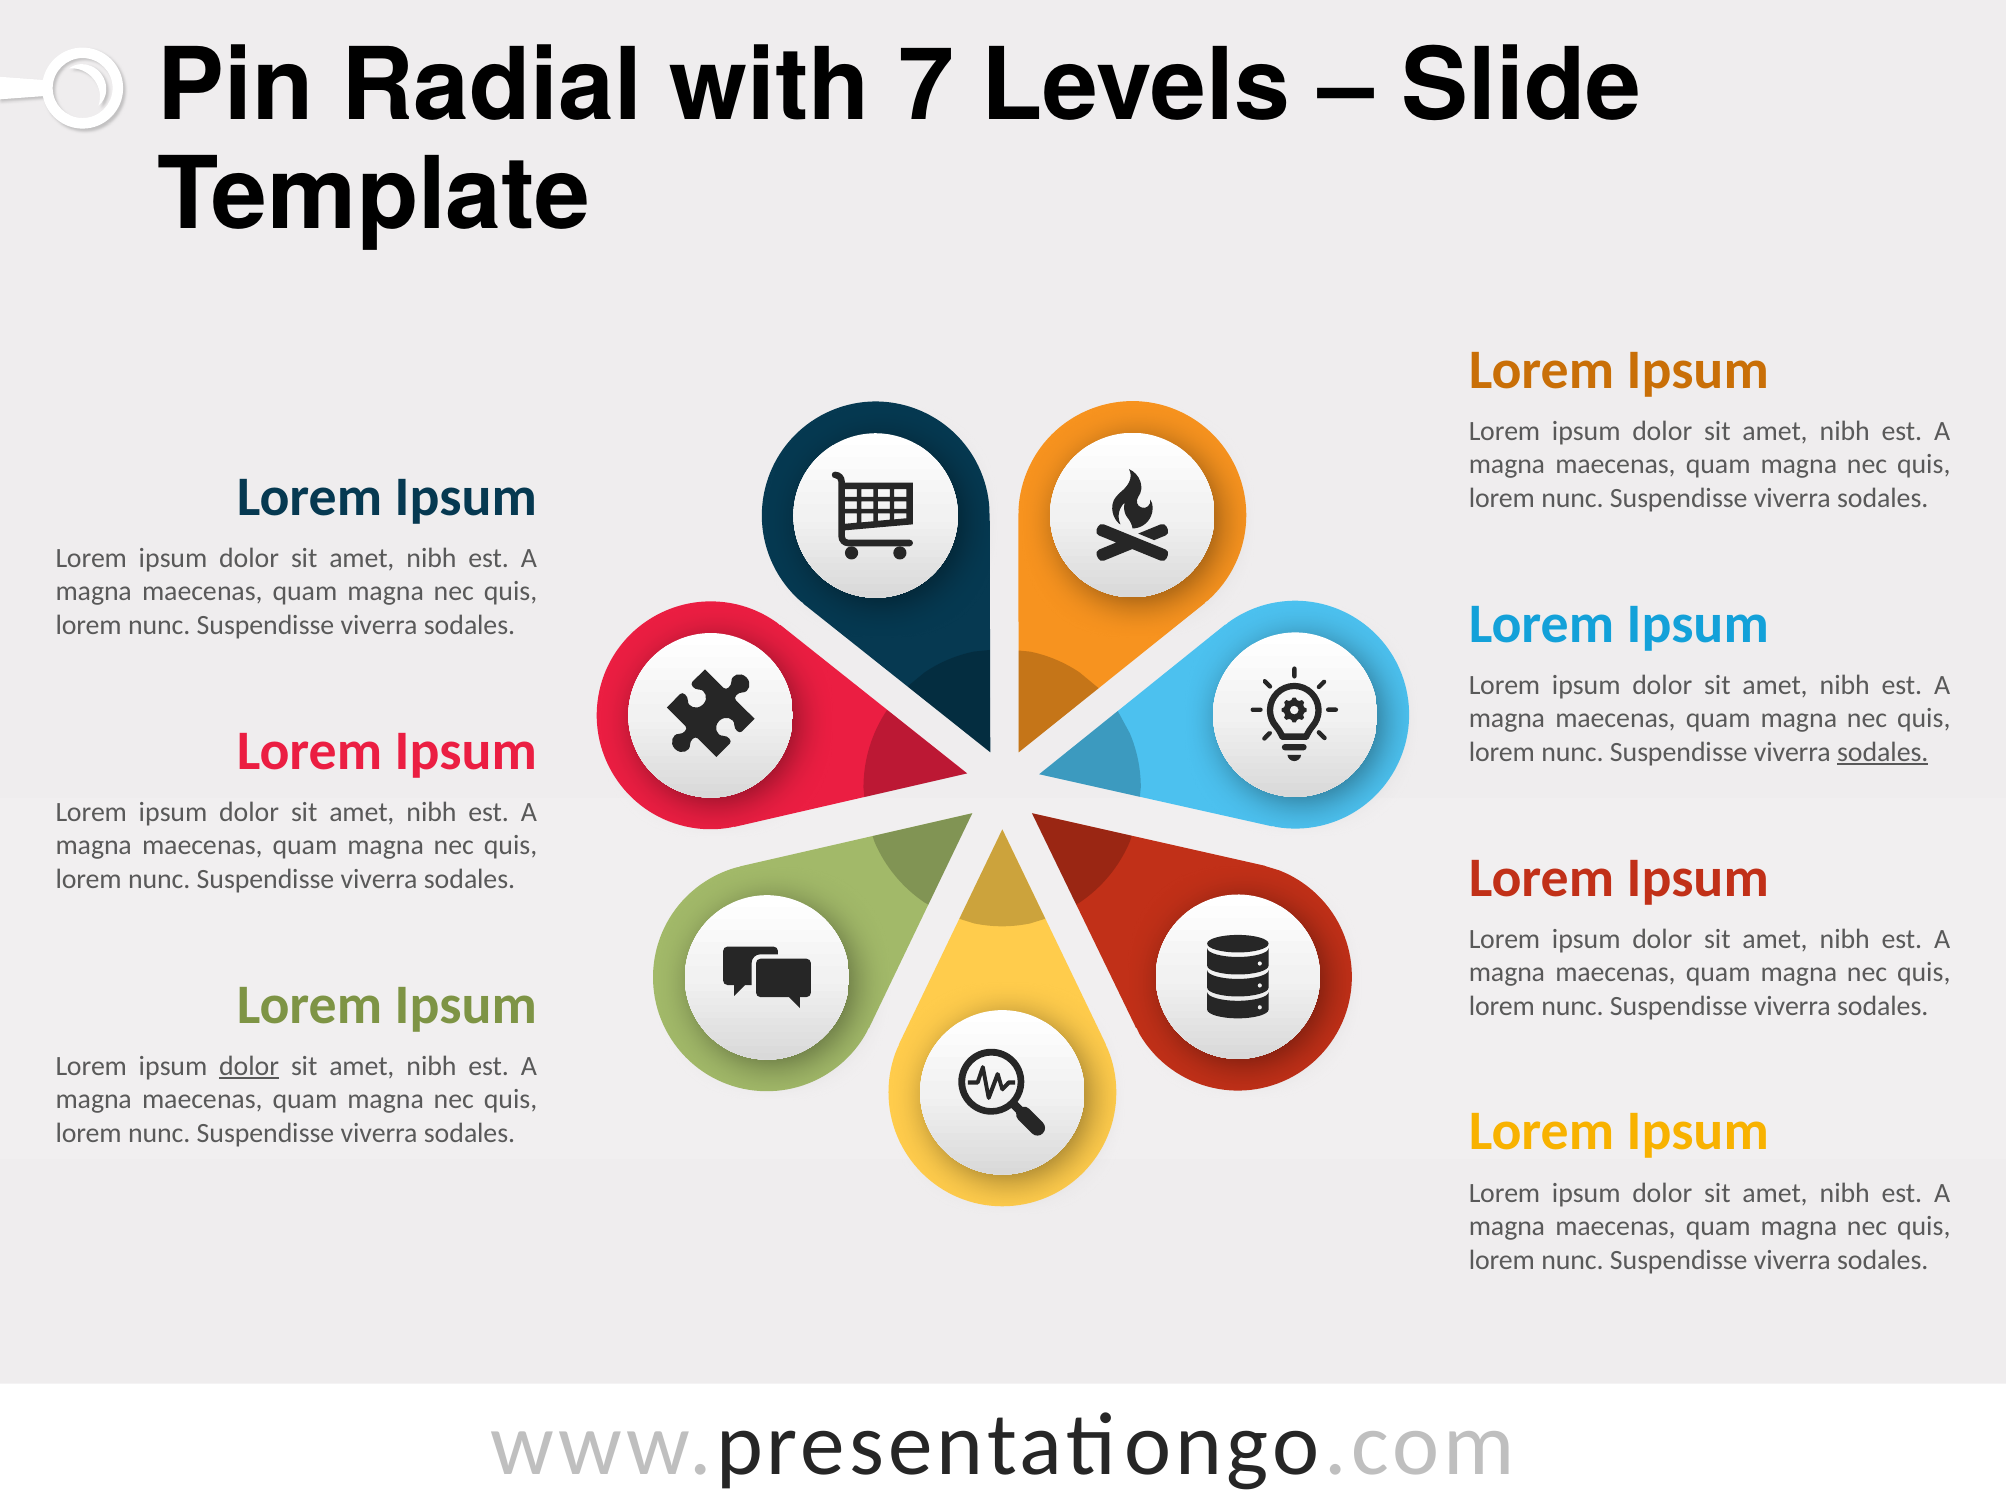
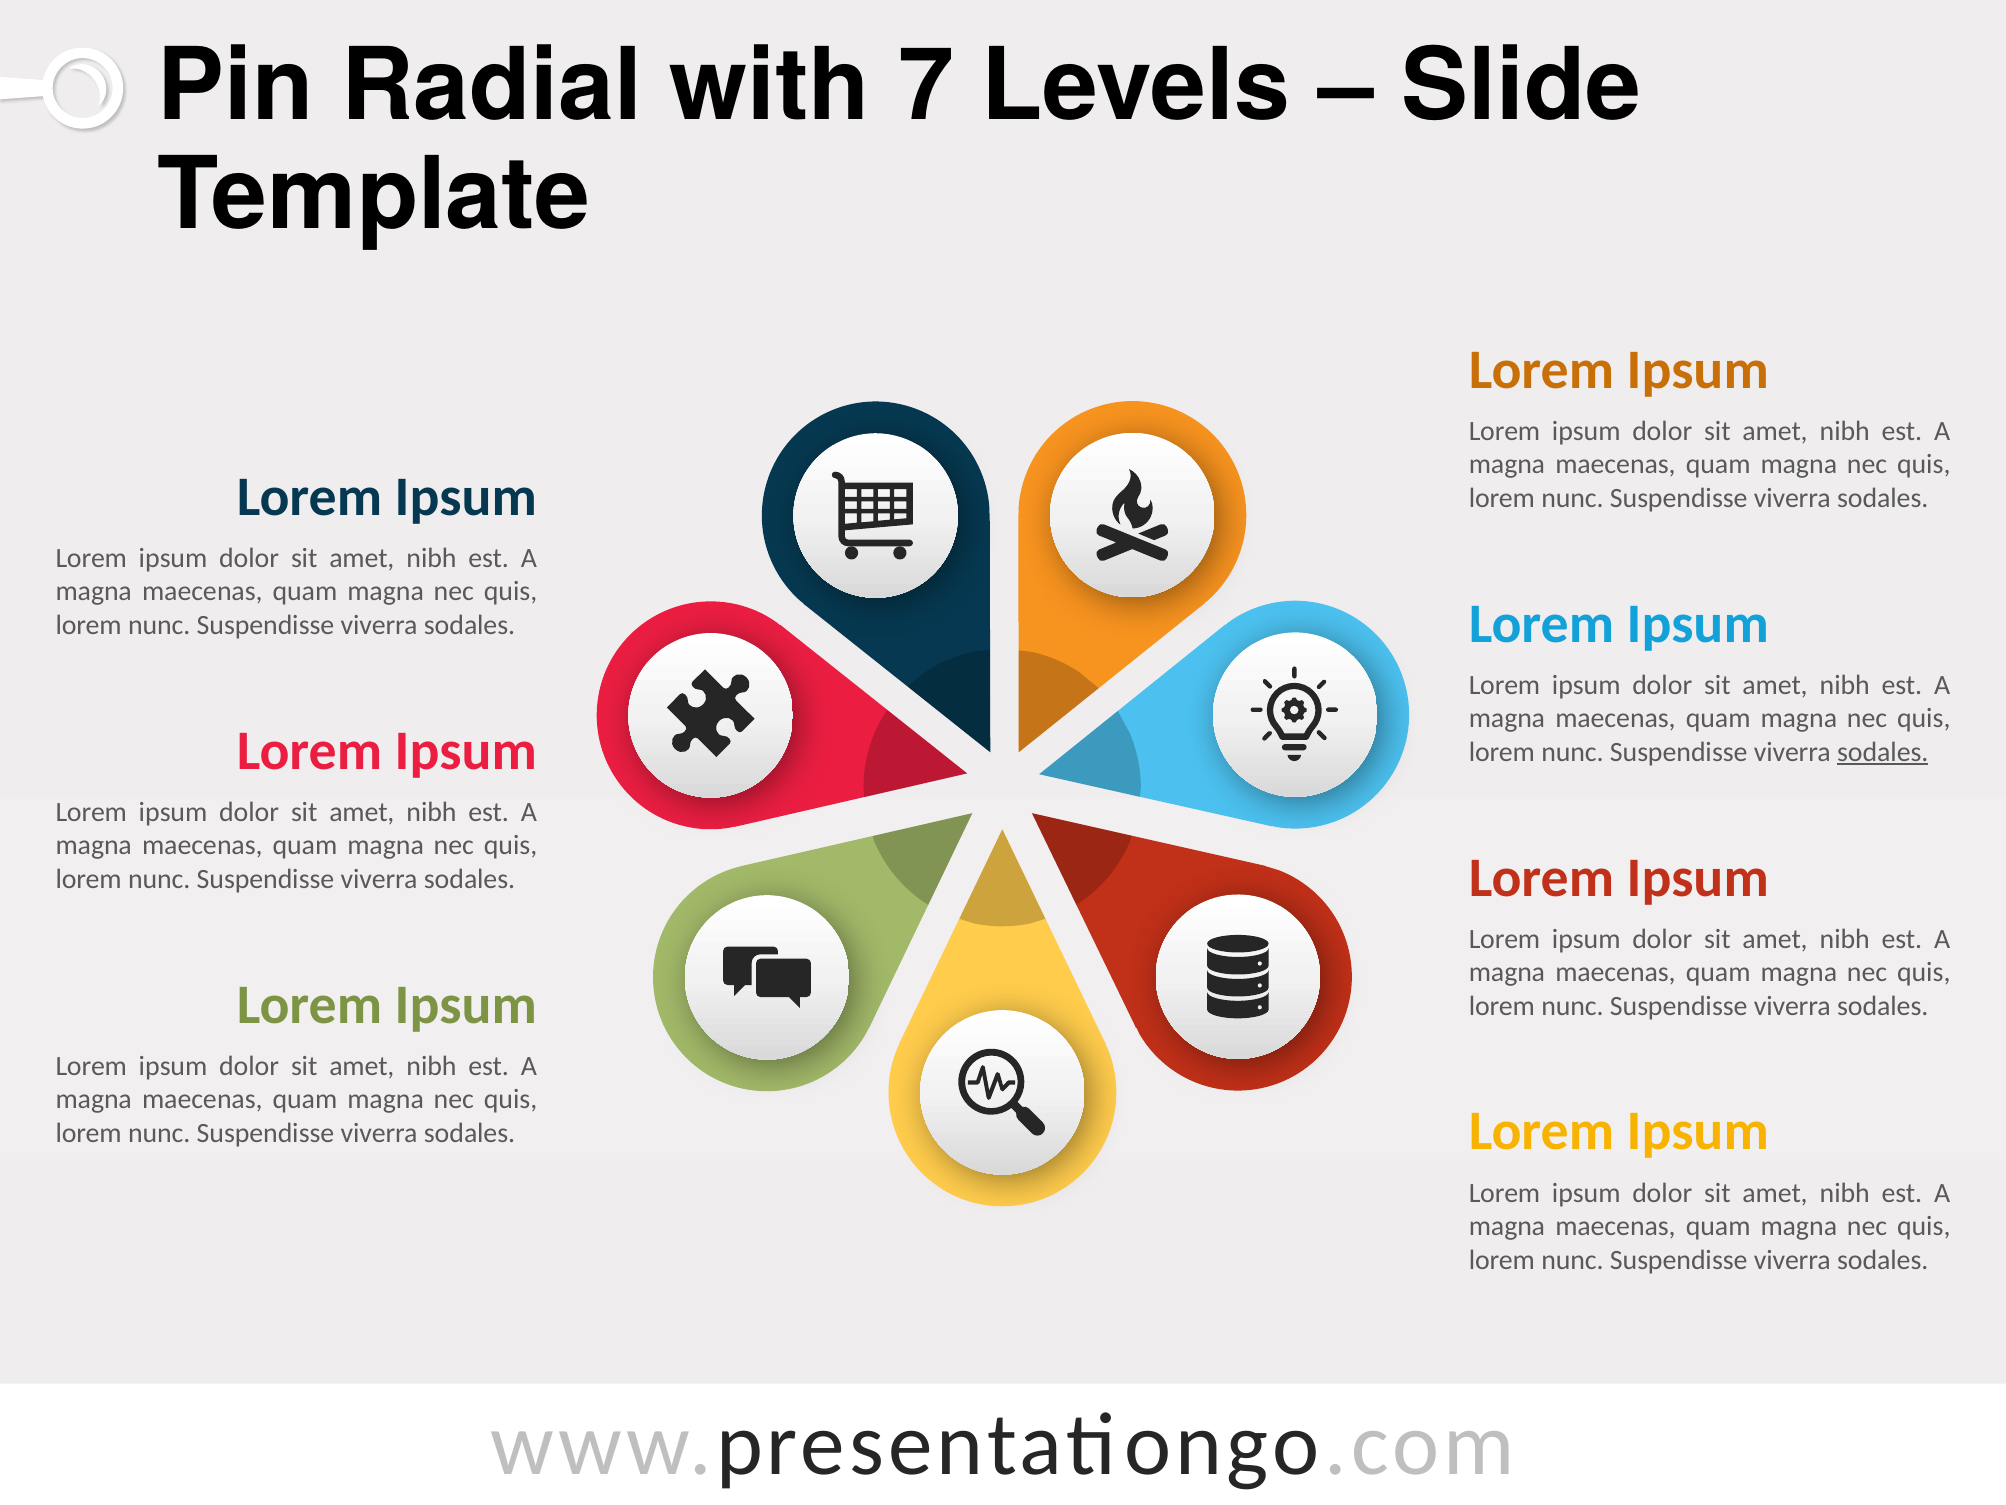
dolor underline: present -> none (249, 1066)
